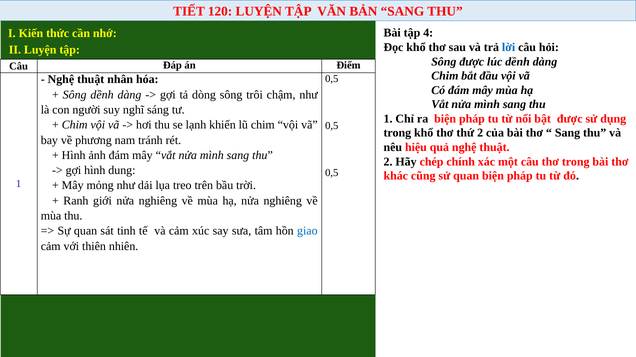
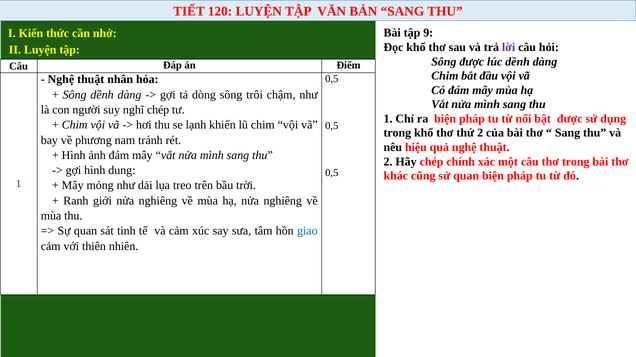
4: 4 -> 9 (428, 33)
lời colour: blue -> purple (509, 47)
nghĩ sáng: sáng -> chép (158, 110)
